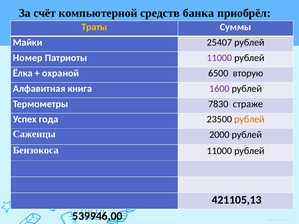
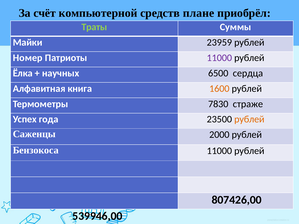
банка: банка -> плане (199, 13)
Траты colour: yellow -> light green (94, 27)
25407: 25407 -> 23959 (219, 42)
охраной: охраной -> научных (61, 73)
вторую: вторую -> сердца (248, 73)
1600 colour: purple -> orange (219, 89)
421105,13: 421105,13 -> 807426,00 (237, 200)
